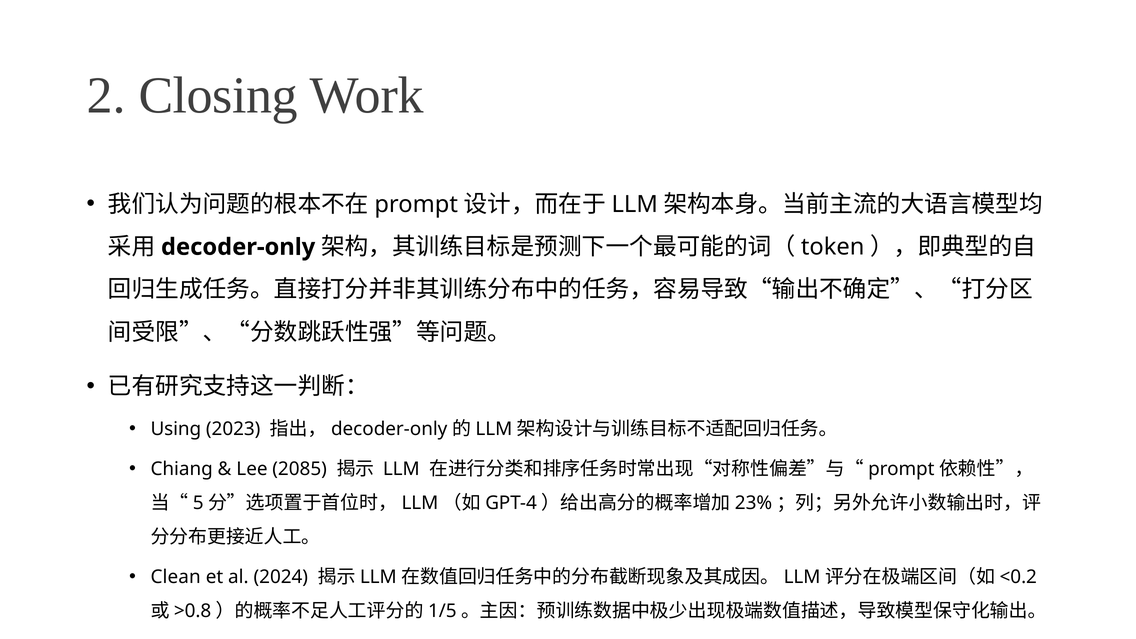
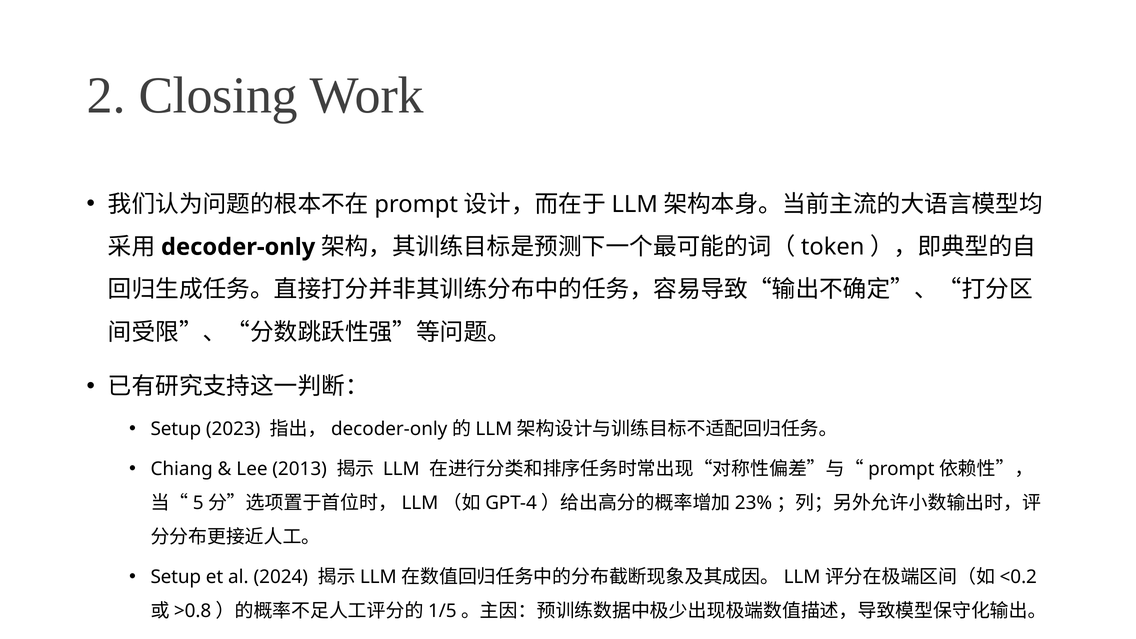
Using: Using -> Setup (176, 429)
2085: 2085 -> 2013 (300, 469)
Clean: Clean -> Setup (176, 577)
